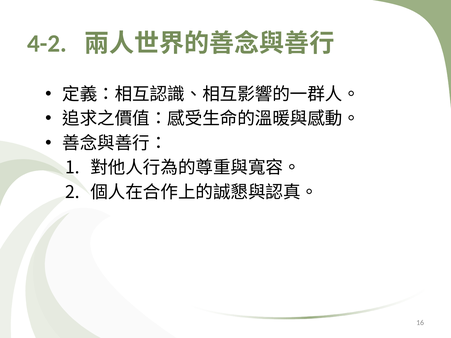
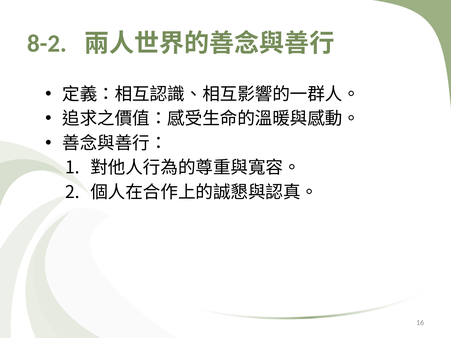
4-2: 4-2 -> 8-2 (47, 43)
